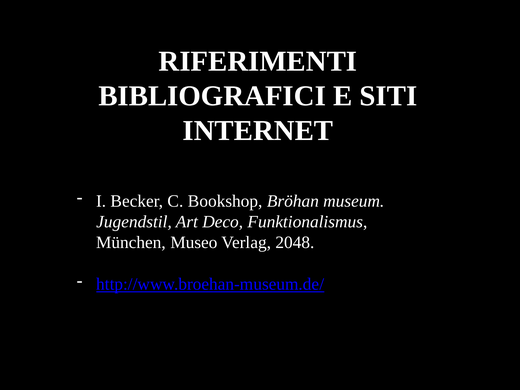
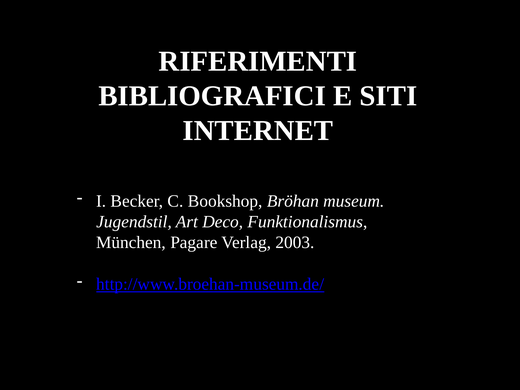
Museo: Museo -> Pagare (194, 243)
2048: 2048 -> 2003 (295, 243)
